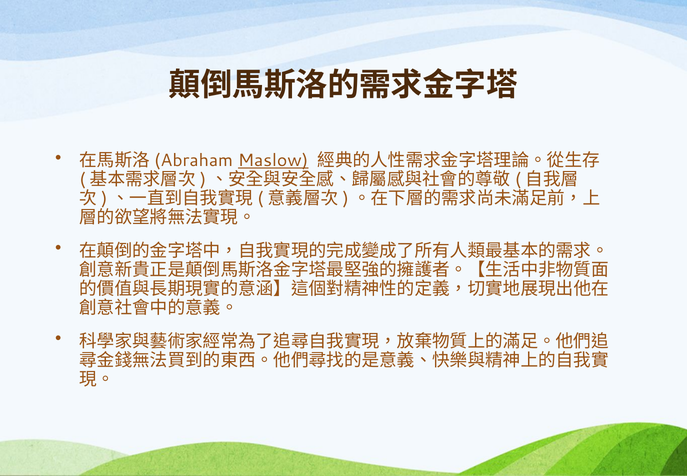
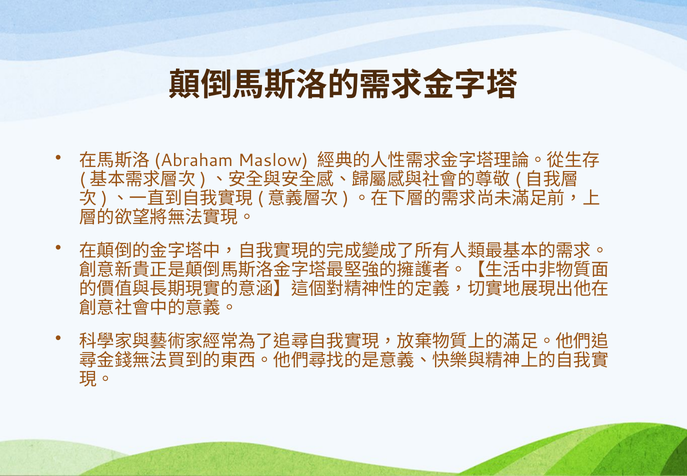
Maslow underline: present -> none (273, 160)
